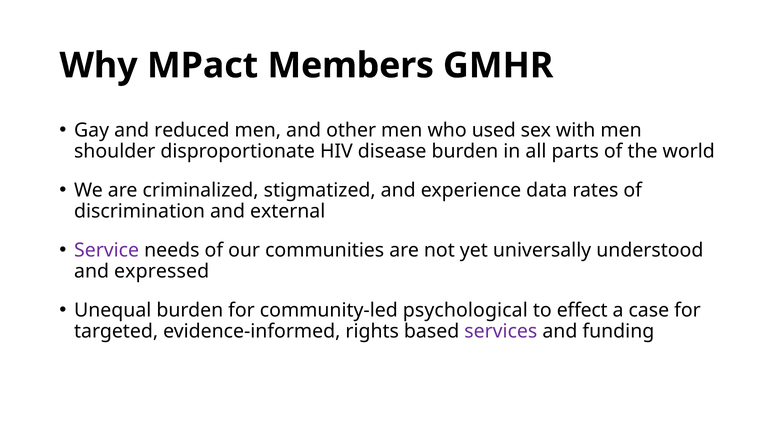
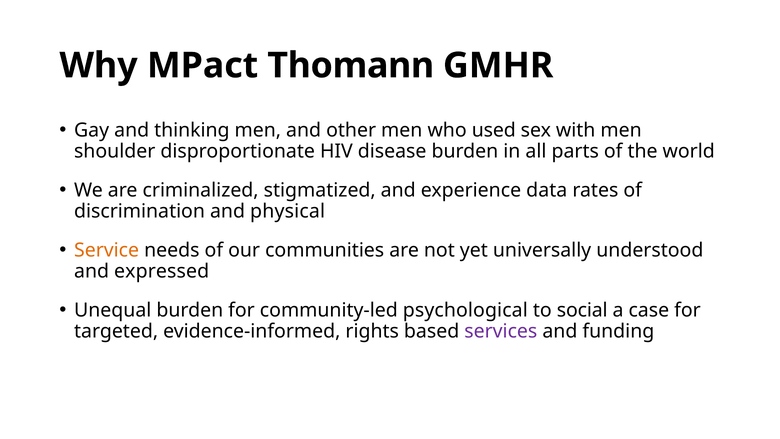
Members: Members -> Thomann (351, 66)
reduced: reduced -> thinking (192, 130)
external: external -> physical (288, 211)
Service colour: purple -> orange (107, 250)
effect: effect -> social (582, 310)
